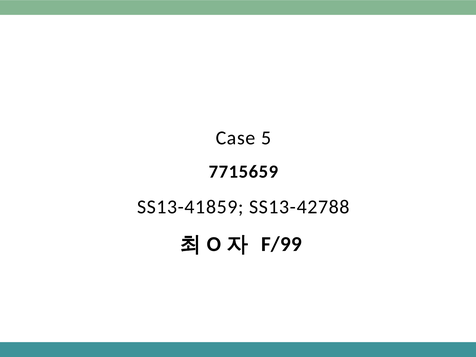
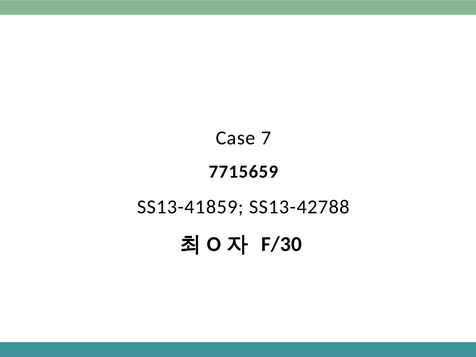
5: 5 -> 7 (266, 138)
F/99: F/99 -> F/30 (281, 244)
